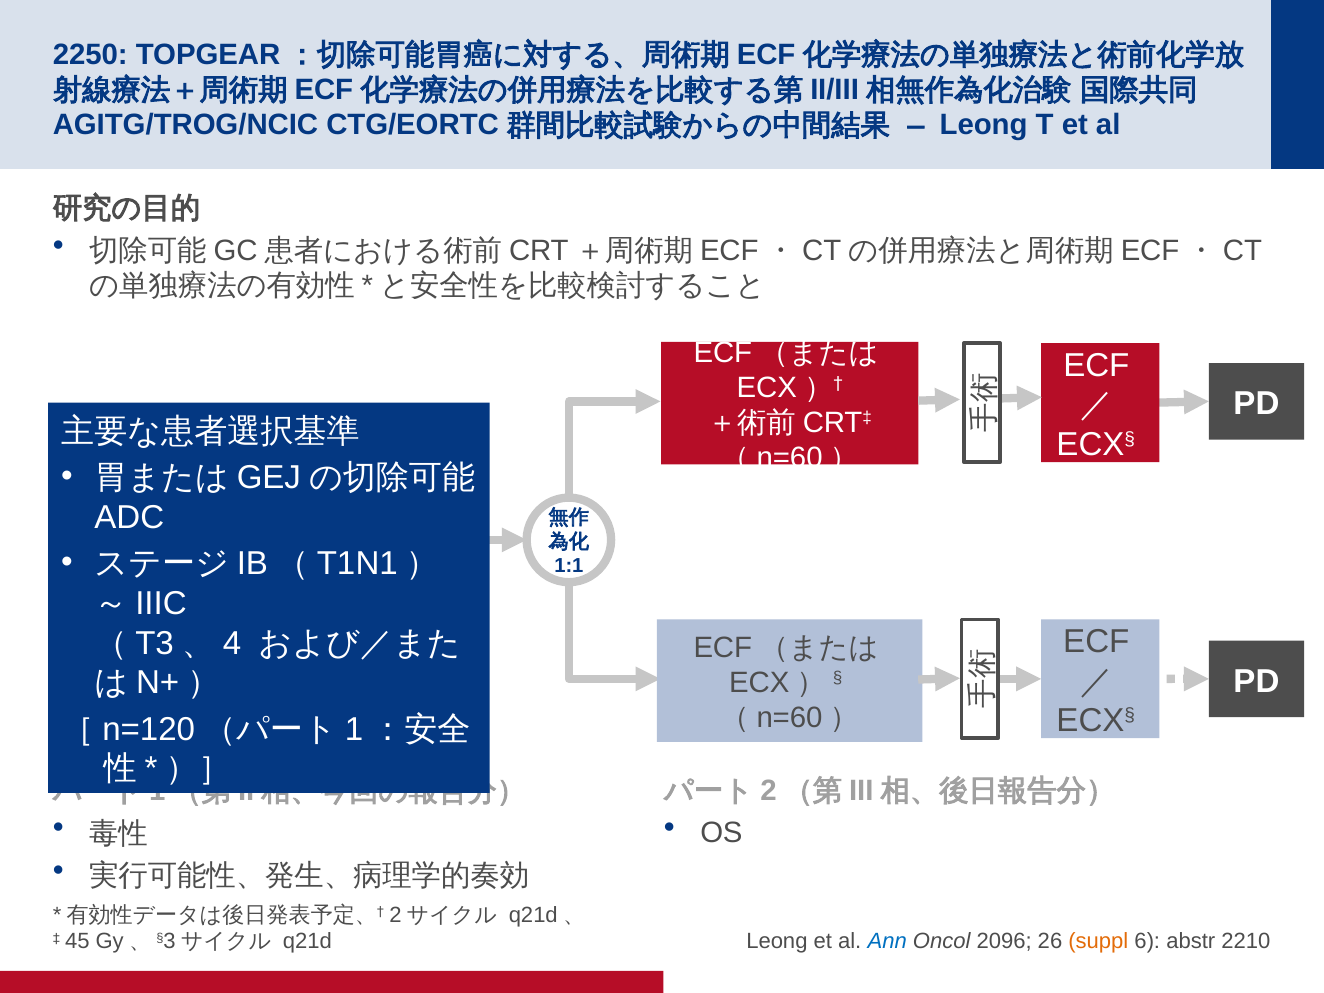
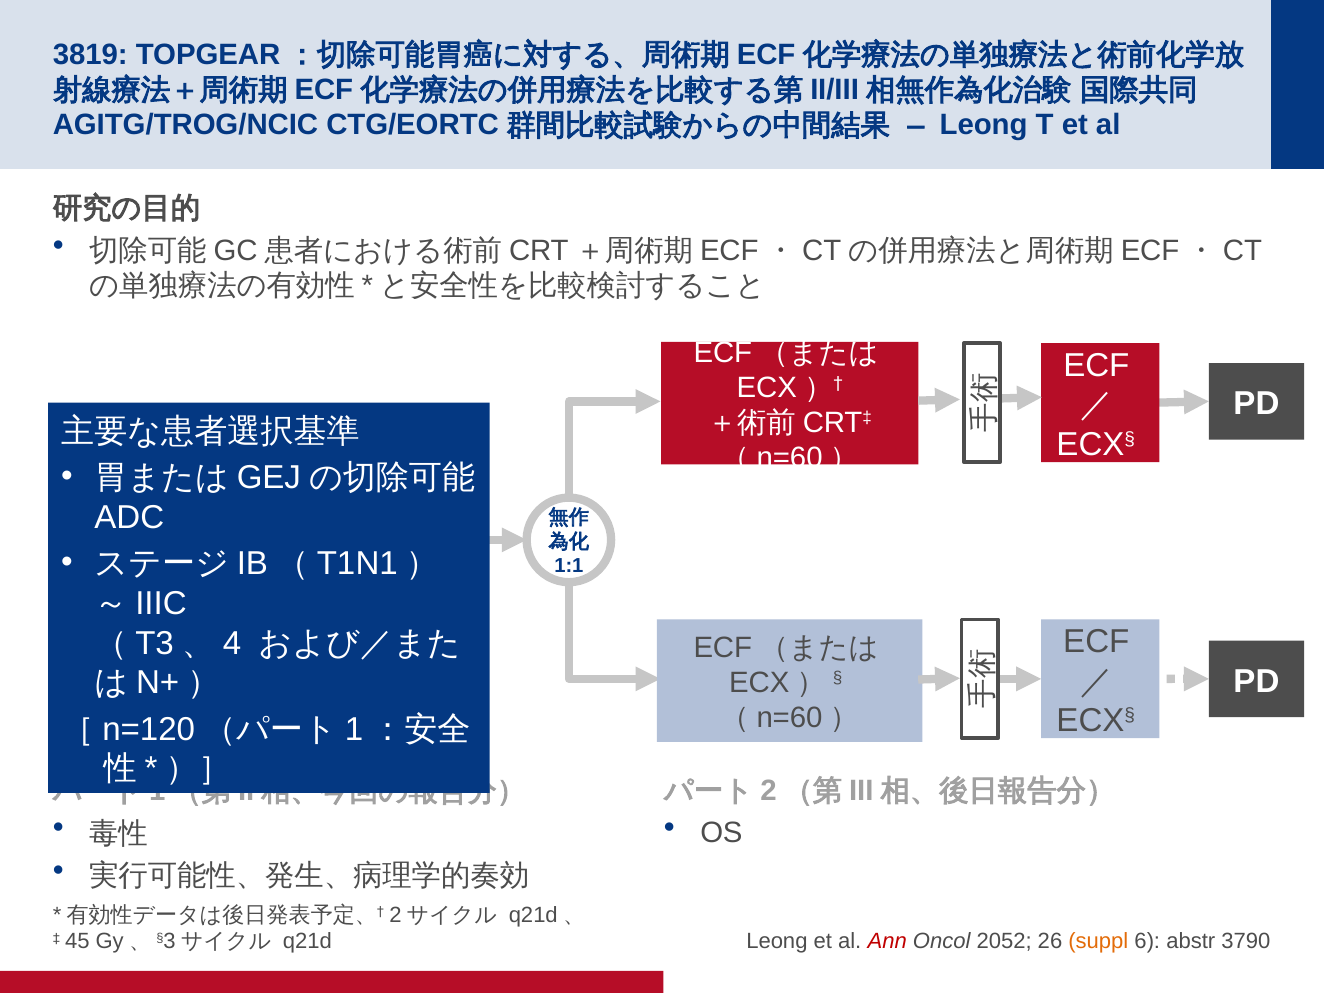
2250: 2250 -> 3819 (90, 55)
Ann colour: blue -> red (887, 941)
2096: 2096 -> 2052 (1004, 941)
2210: 2210 -> 3790 (1246, 941)
